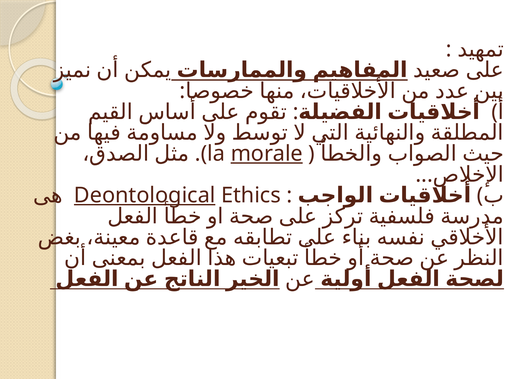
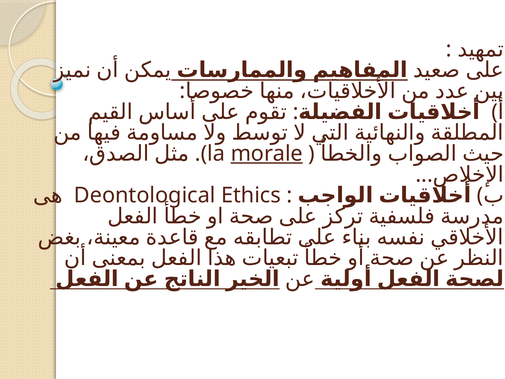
Deontological underline: present -> none (145, 195)
